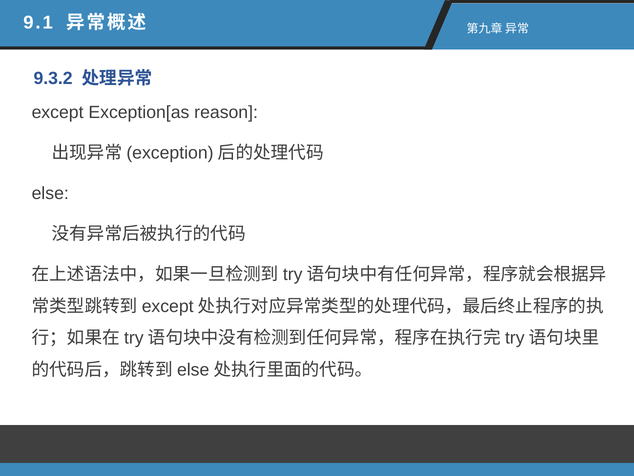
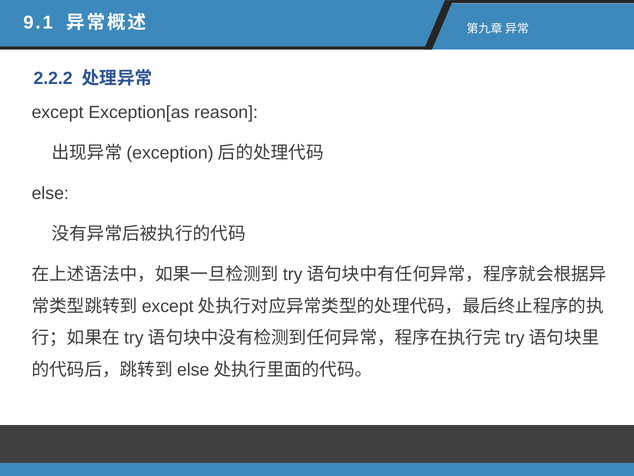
9.3.2: 9.3.2 -> 2.2.2 (53, 78)
